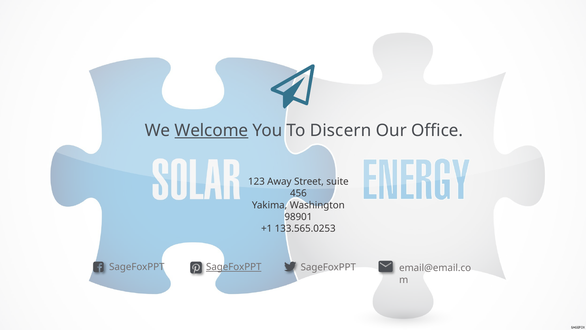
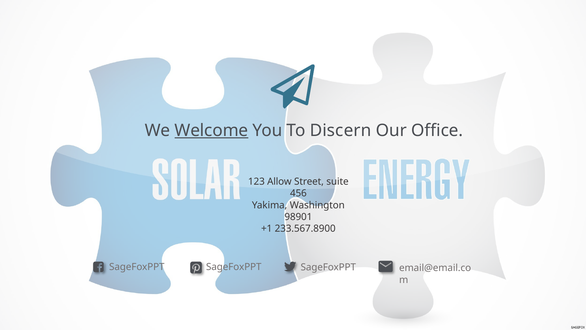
Away: Away -> Allow (279, 181)
133.565.0253: 133.565.0253 -> 233.567.8900 (305, 228)
SageFoxPPT underline: present -> none (234, 267)
